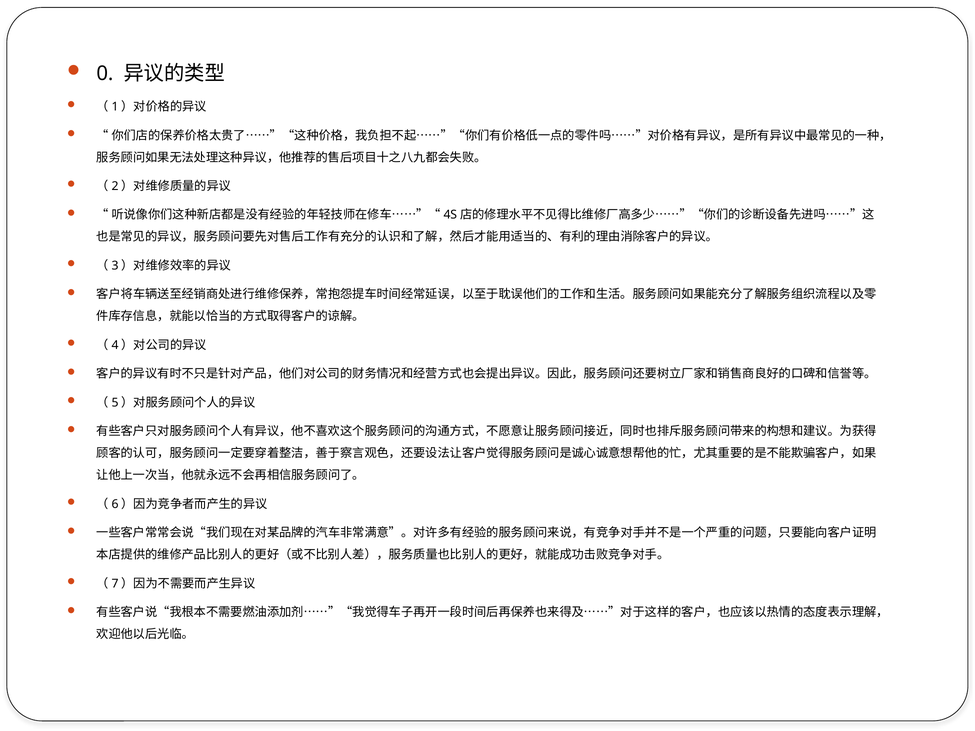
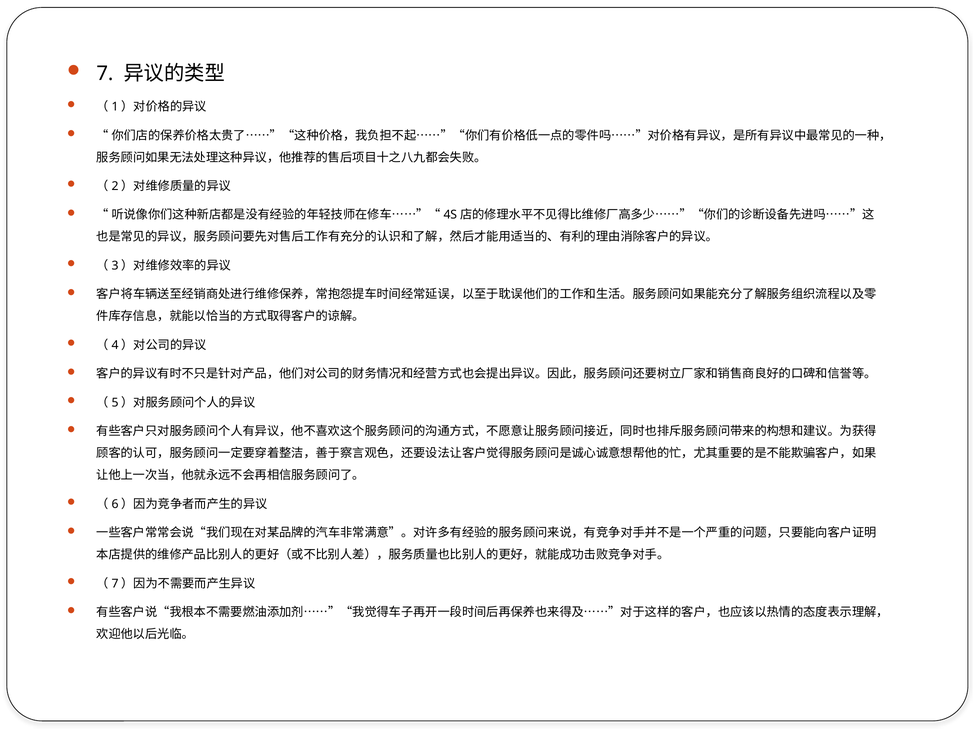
0: 0 -> 7 (105, 74)
